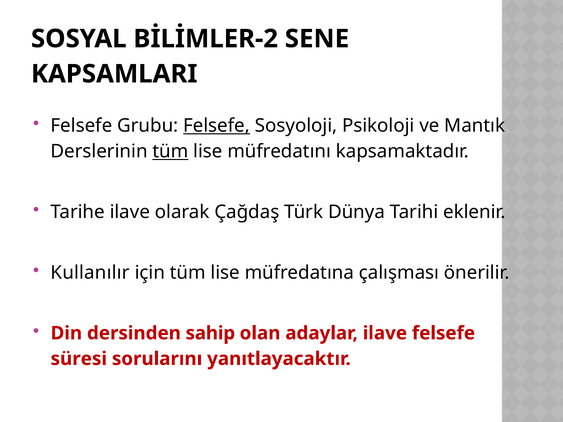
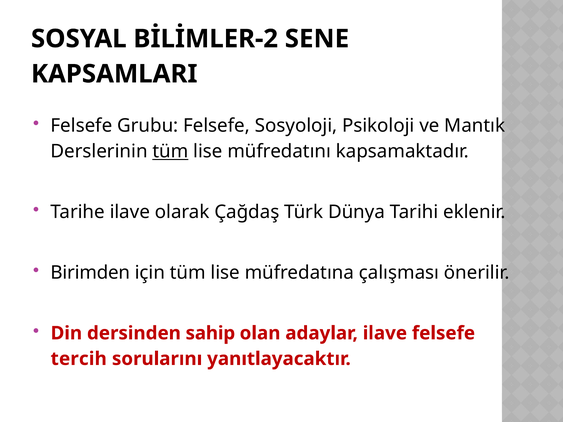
Felsefe underline: present -> none (217, 126)
Kullanılır: Kullanılır -> Birimden (90, 273)
süresi: süresi -> tercih (79, 359)
